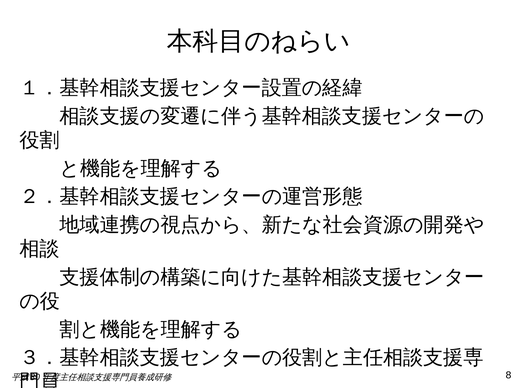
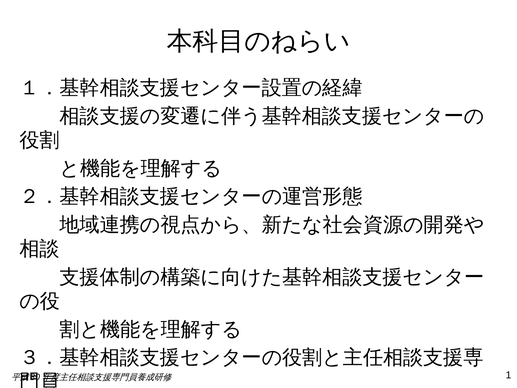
8: 8 -> 1 (509, 375)
